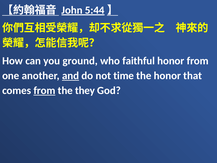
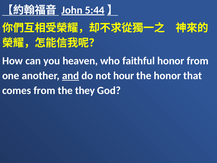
ground: ground -> heaven (80, 61)
time: time -> hour (124, 76)
from underline: present -> none (44, 90)
